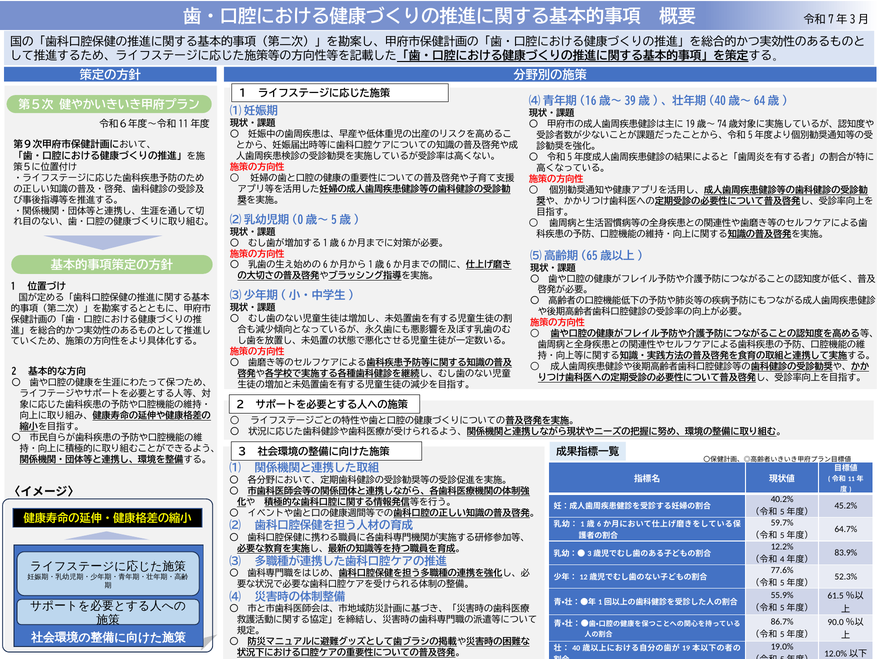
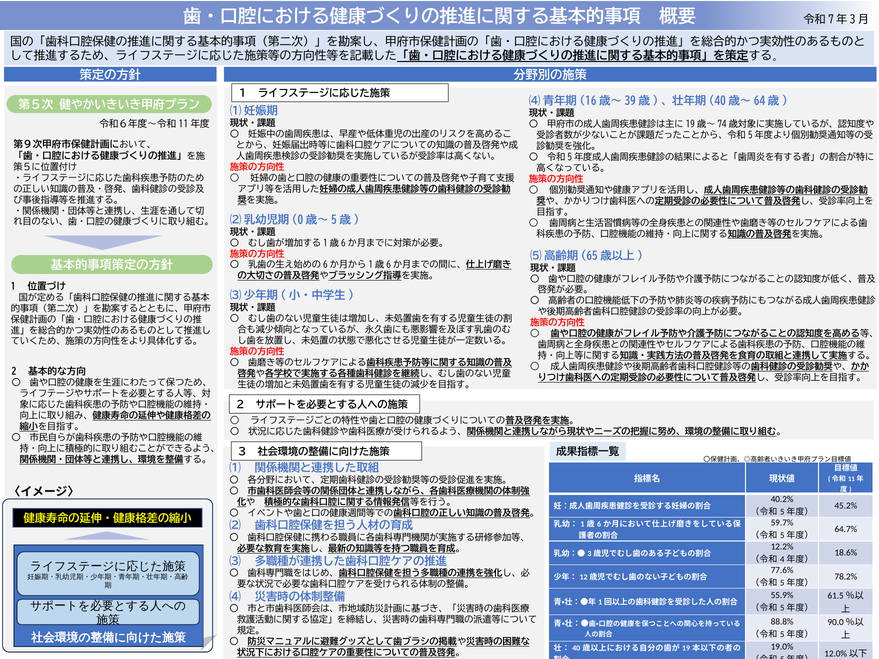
83.9%: 83.9% -> 18.6% (846, 553)
52.3%: 52.3% -> 78.2% (846, 577)
86.7%: 86.7% -> 88.8% (782, 622)
